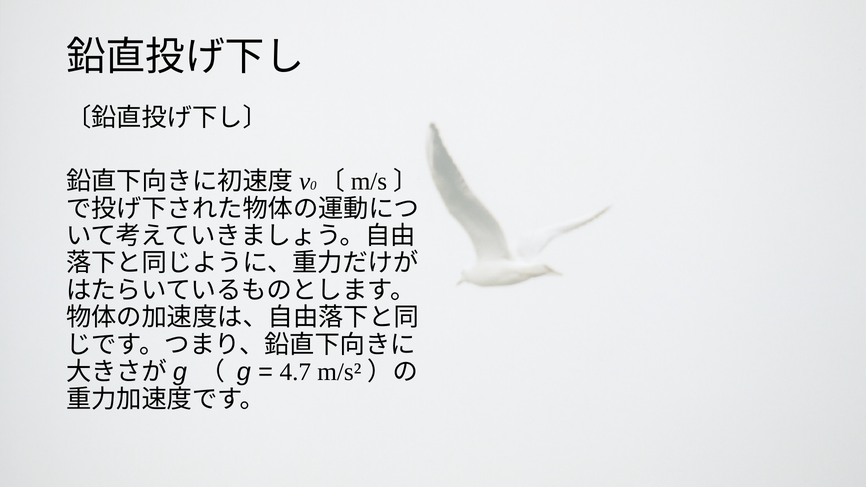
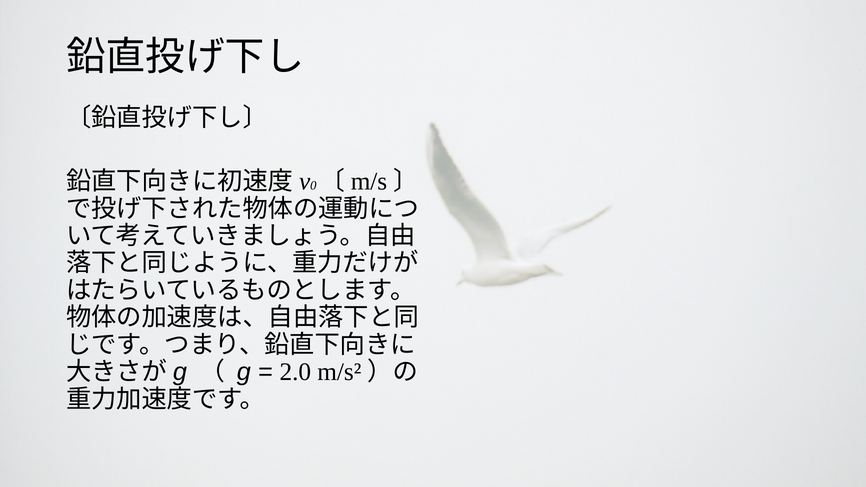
4.7: 4.7 -> 2.0 (295, 372)
